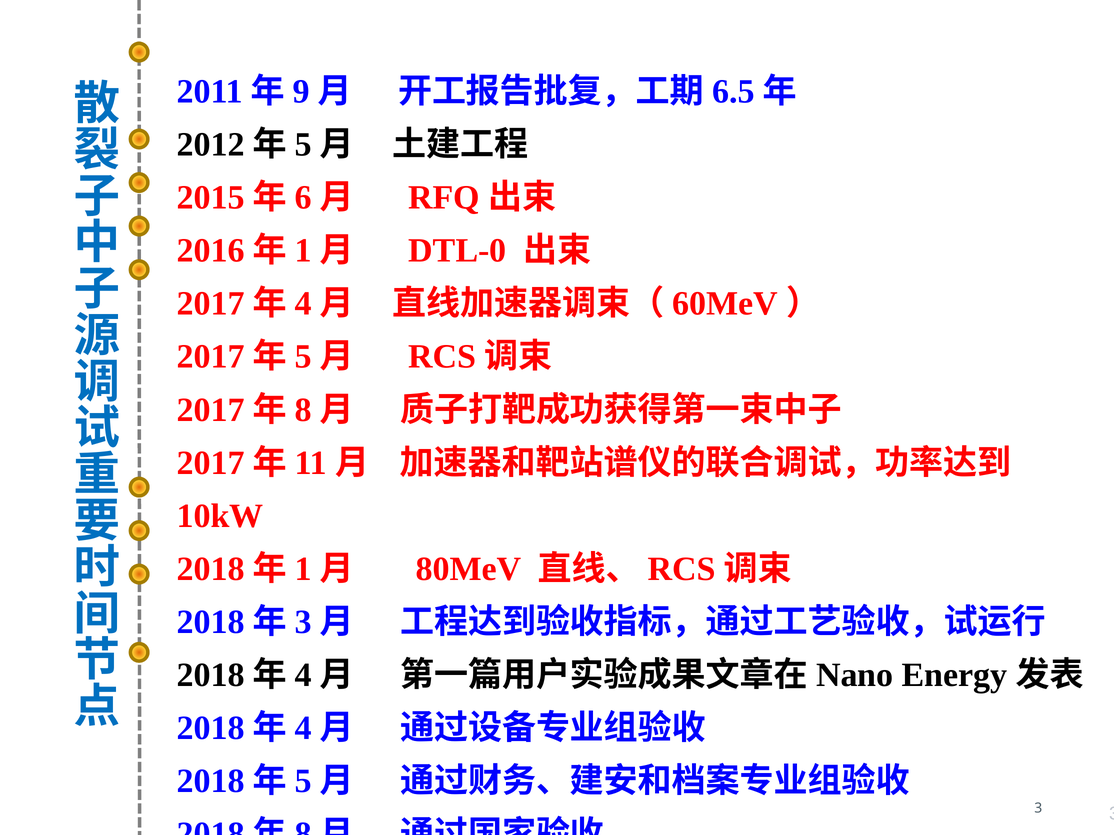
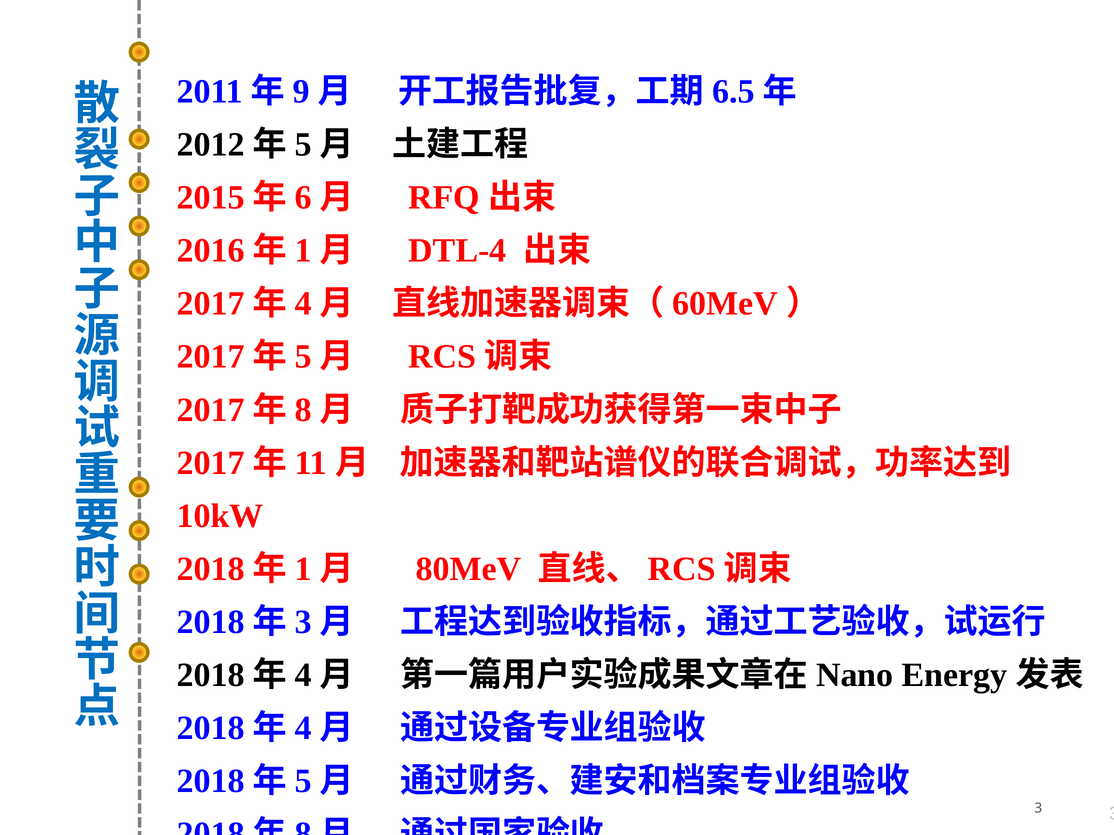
DTL-0: DTL-0 -> DTL-4 (457, 251)
